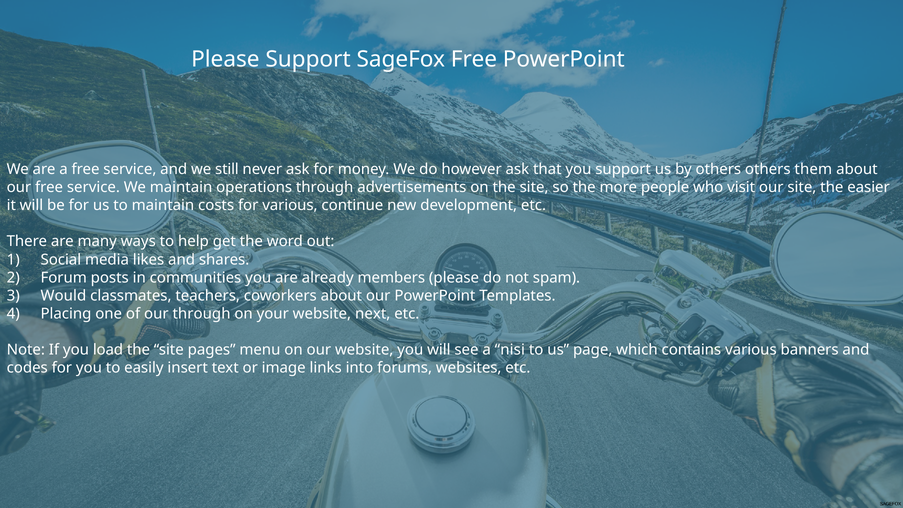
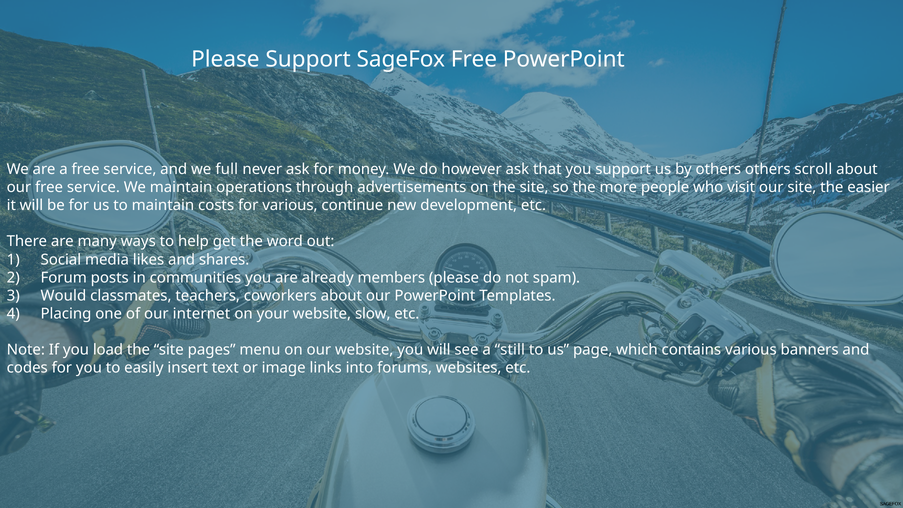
still: still -> full (227, 169)
them: them -> scroll (813, 169)
our through: through -> internet (201, 314)
next: next -> slow (373, 314)
nisi: nisi -> still (510, 350)
